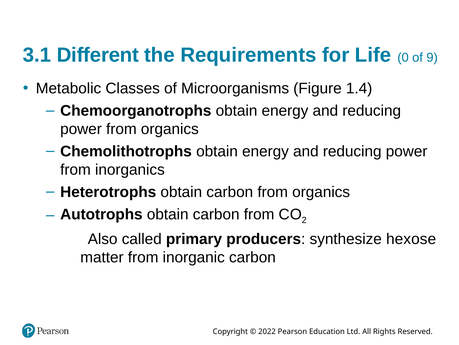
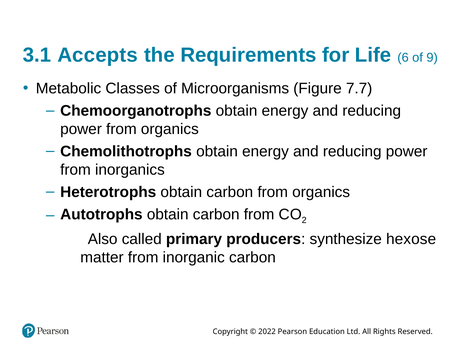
Different: Different -> Accepts (98, 55)
0: 0 -> 6 (403, 58)
1.4: 1.4 -> 7.7 (359, 88)
